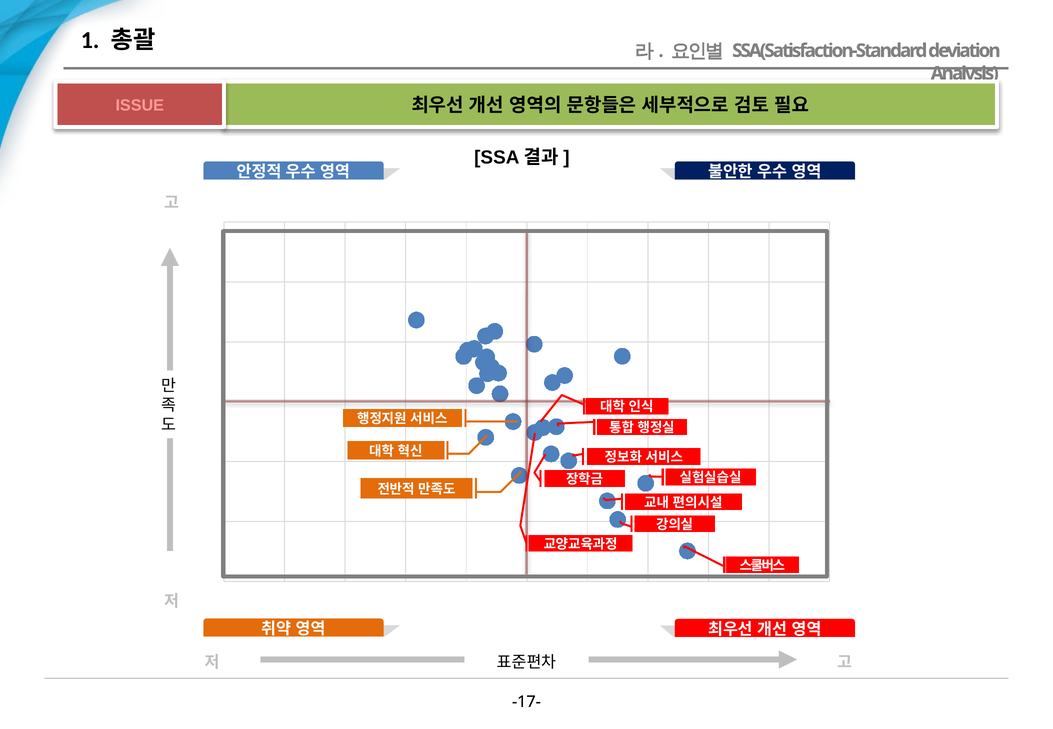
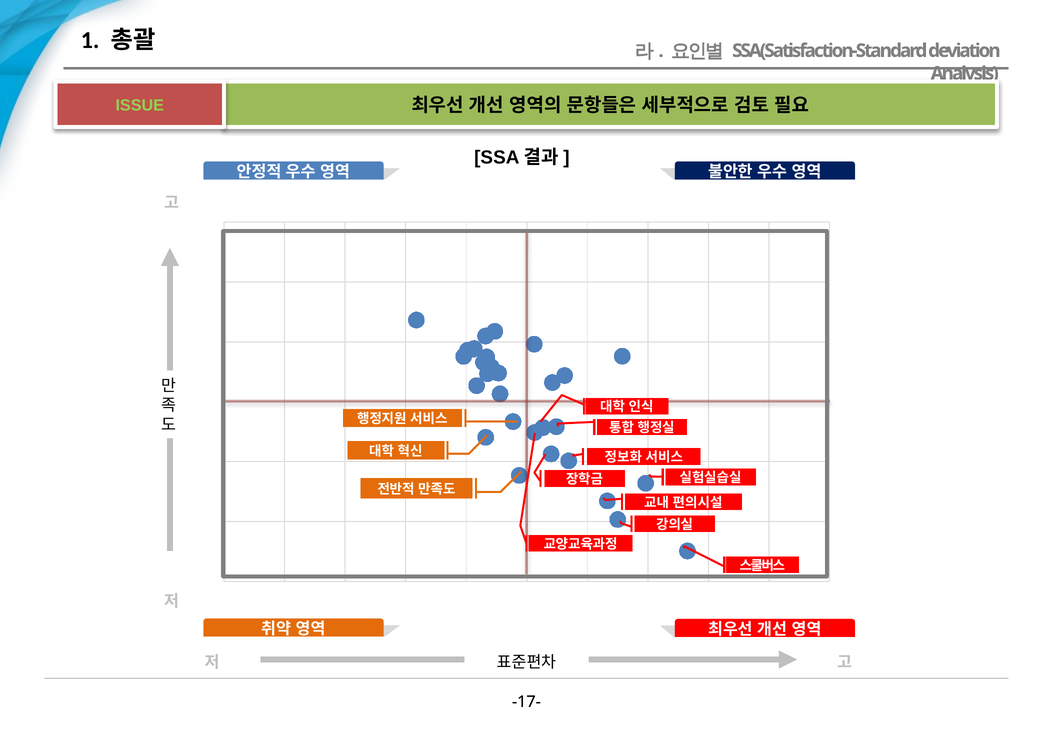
ISSUE colour: pink -> light green (140, 105)
